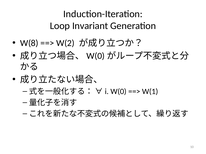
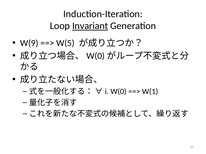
Invariant underline: none -> present (90, 26)
W(8: W(8 -> W(9 (29, 43)
W(2: W(2 -> W(5 (65, 43)
